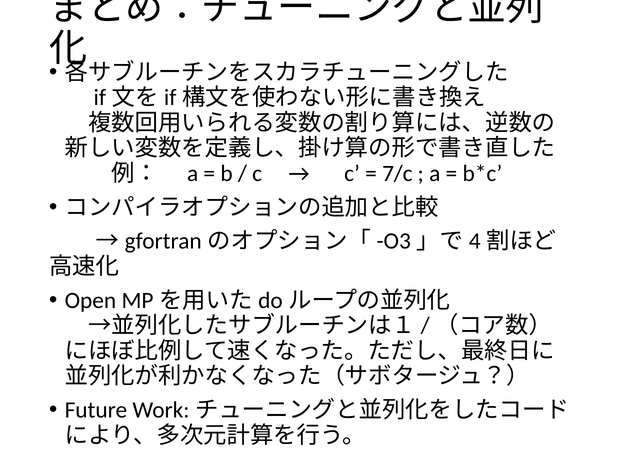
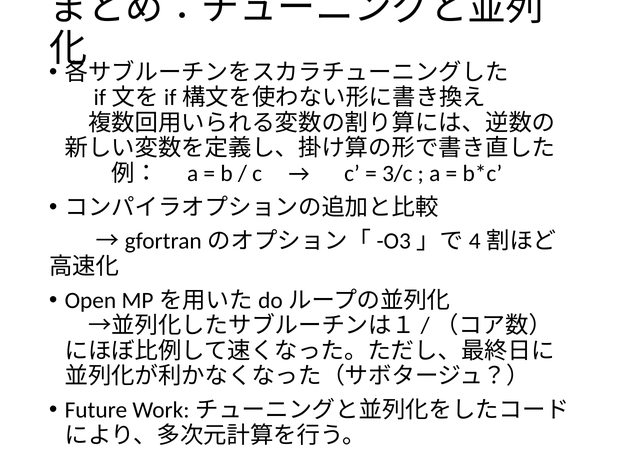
7/c: 7/c -> 3/c (397, 174)
